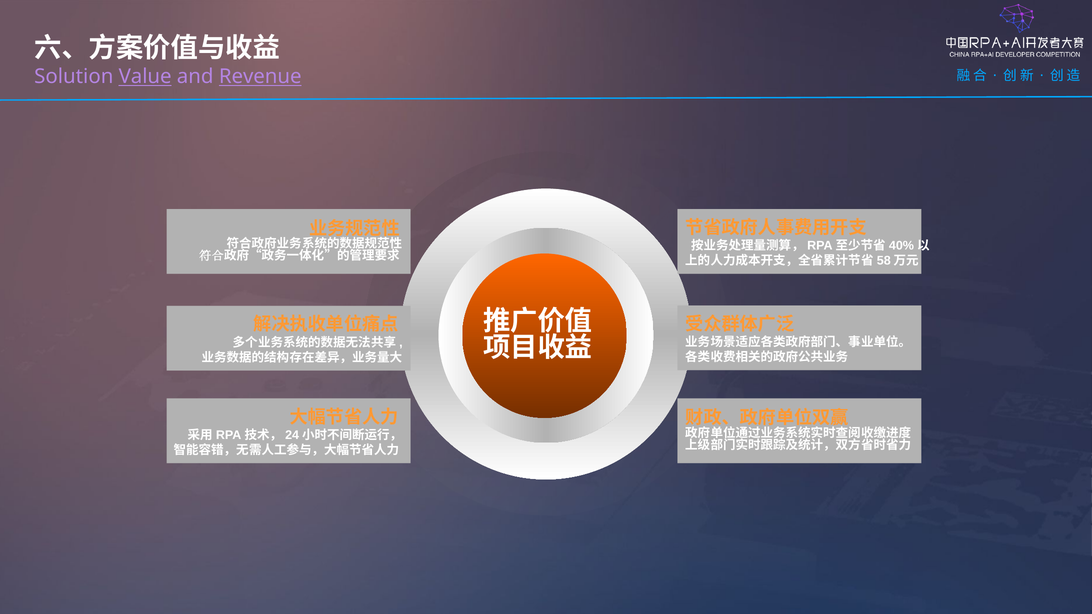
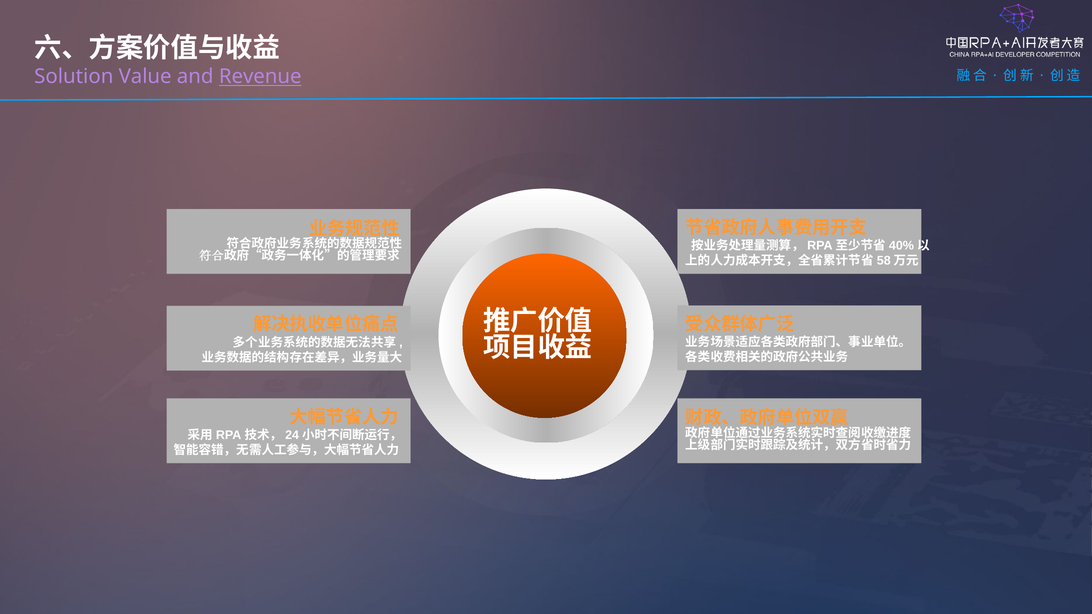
Value underline: present -> none (145, 77)
